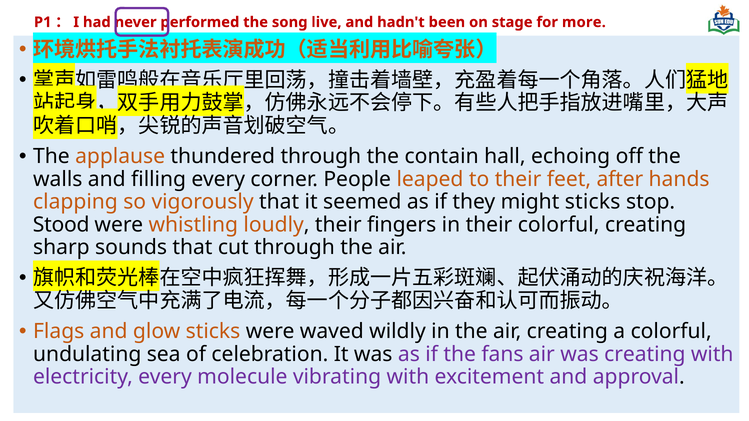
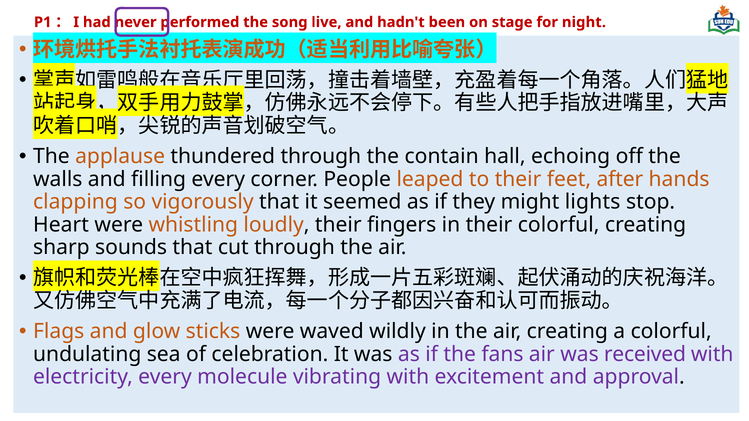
more: more -> night (584, 22)
might sticks: sticks -> lights (593, 202)
Stood: Stood -> Heart (61, 225)
was creating: creating -> received (645, 354)
